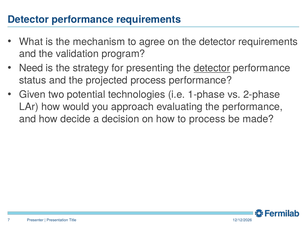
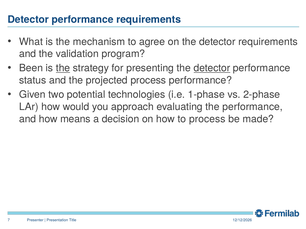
Need: Need -> Been (31, 68)
the underline: none -> present (63, 68)
decide: decide -> means (75, 119)
